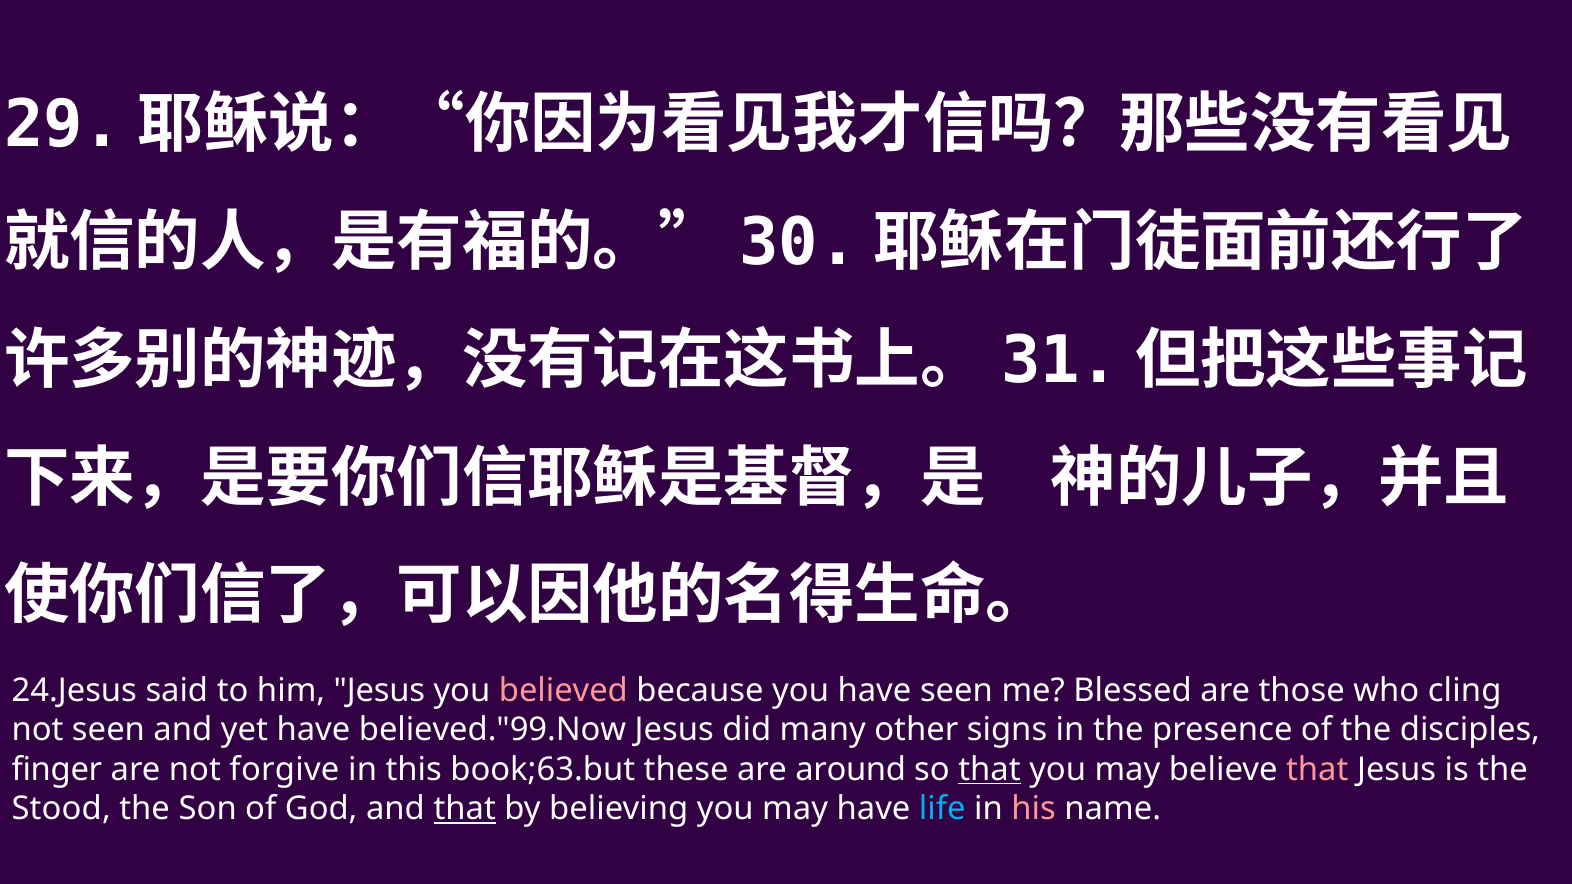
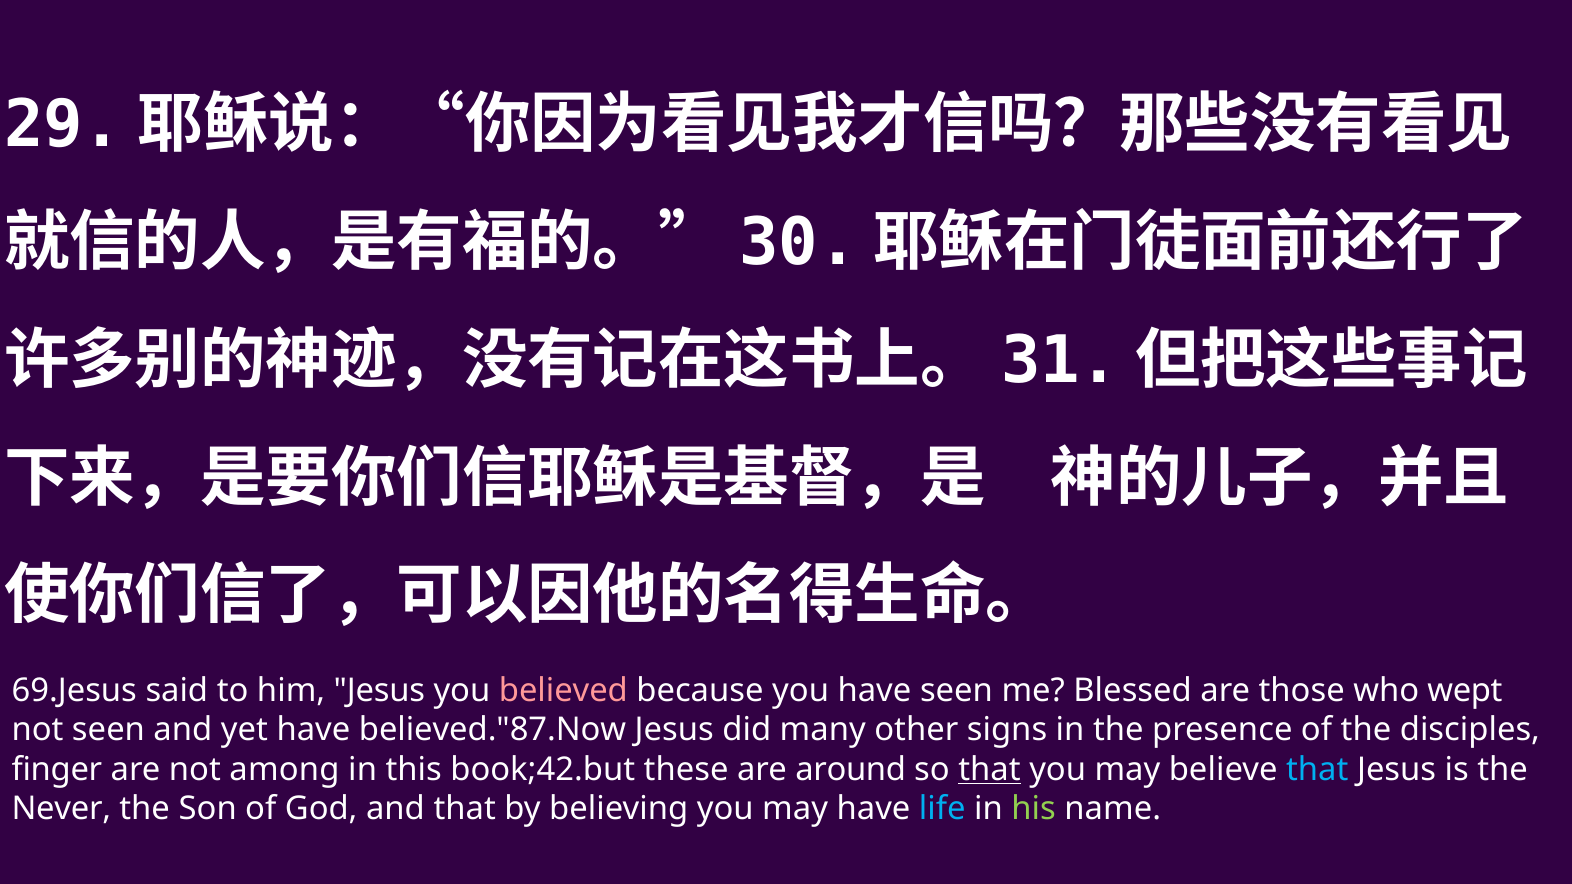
24.Jesus: 24.Jesus -> 69.Jesus (74, 691)
cling: cling -> wept (1465, 691)
believed."99.Now: believed."99.Now -> believed."87.Now (493, 730)
forgive: forgive -> among (285, 770)
book;63.but: book;63.but -> book;42.but (543, 770)
that colour: pink -> light blue (1317, 770)
Stood: Stood -> Never (61, 809)
that underline: present -> none (465, 809)
his colour: pink -> light green (1034, 809)
